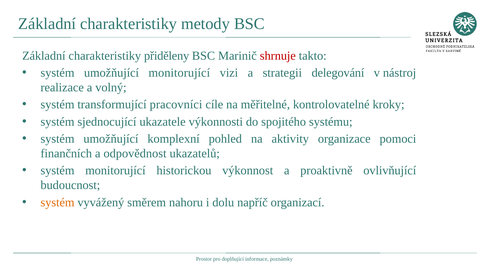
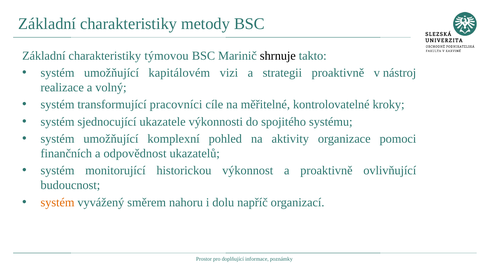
přiděleny: přiděleny -> týmovou (167, 56)
shrnuje colour: red -> black (278, 56)
umožňující monitorující: monitorující -> kapitálovém (179, 73)
strategii delegování: delegování -> proaktivně (338, 73)
